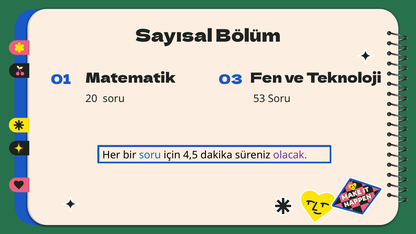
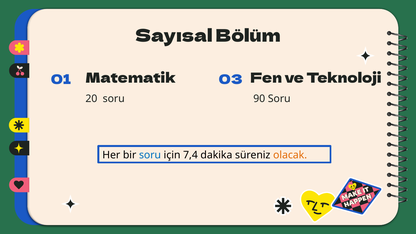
53: 53 -> 90 (259, 99)
4,5: 4,5 -> 7,4 (190, 155)
olacak colour: purple -> orange (290, 155)
